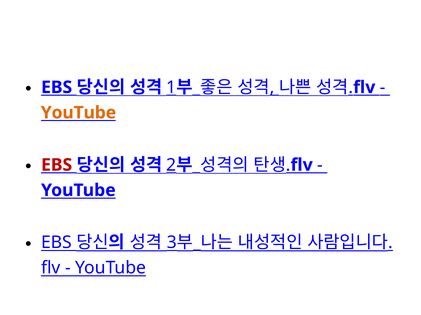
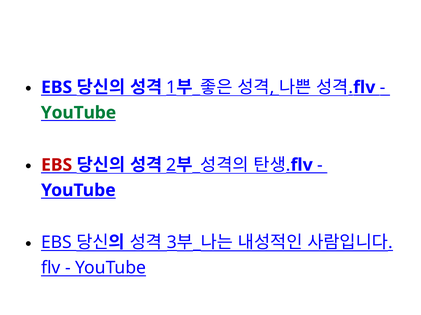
YouTube colour: orange -> green (78, 113)
